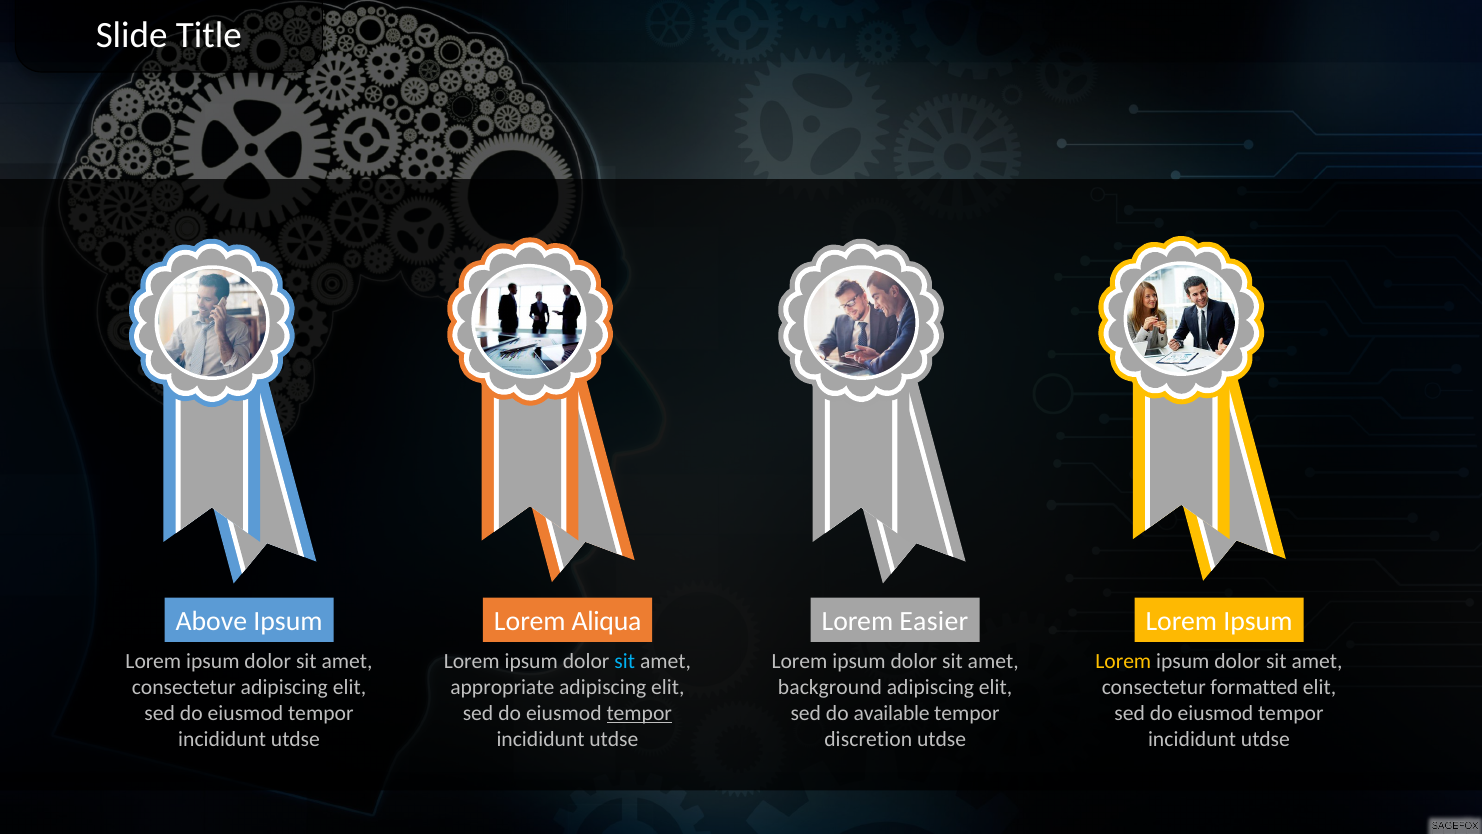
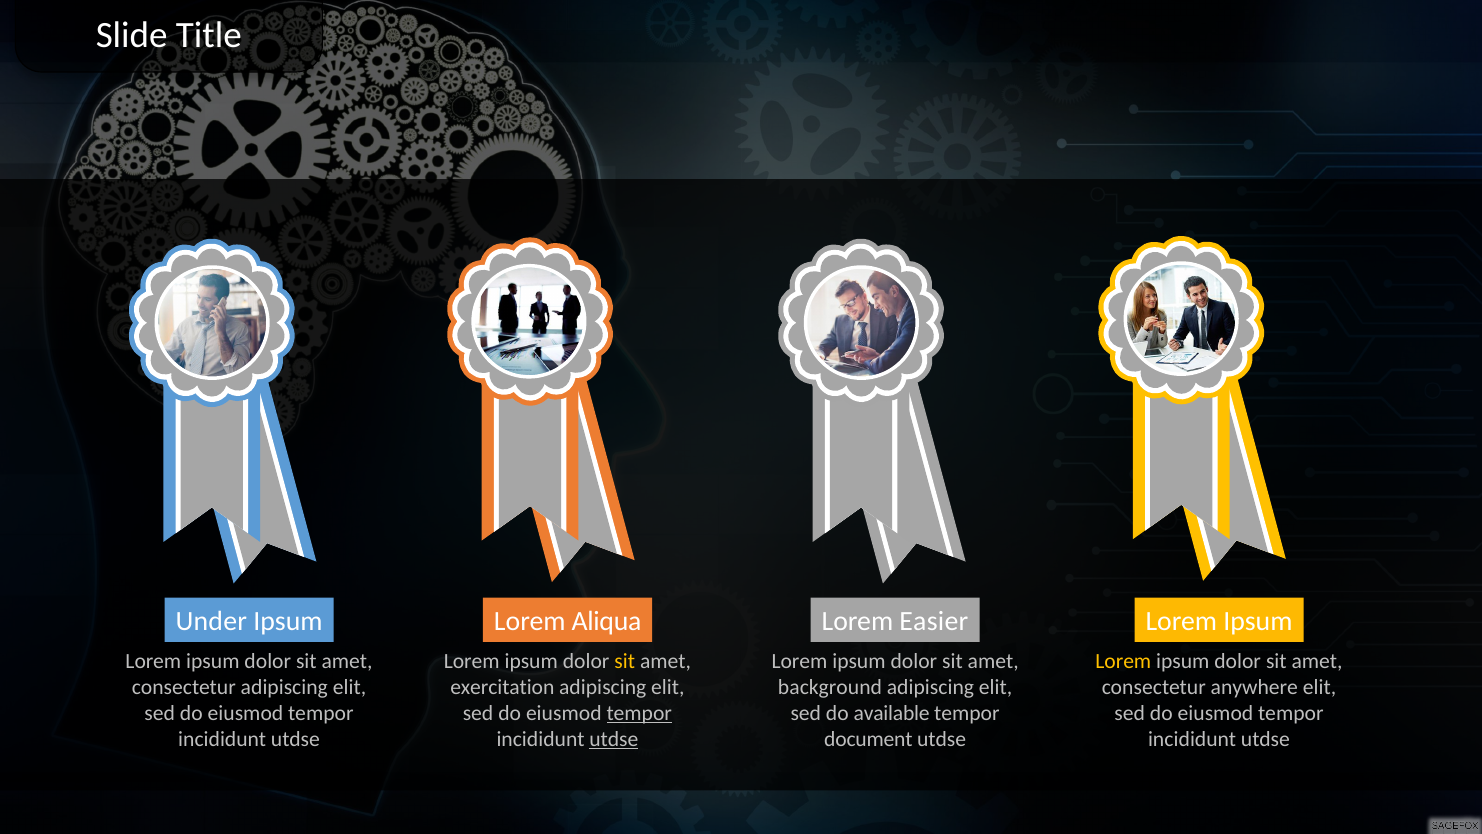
Above: Above -> Under (211, 621)
sit colour: light blue -> yellow (625, 661)
appropriate: appropriate -> exercitation (502, 687)
formatted: formatted -> anywhere (1254, 687)
utdse underline: none -> present (614, 739)
discretion: discretion -> document (868, 739)
